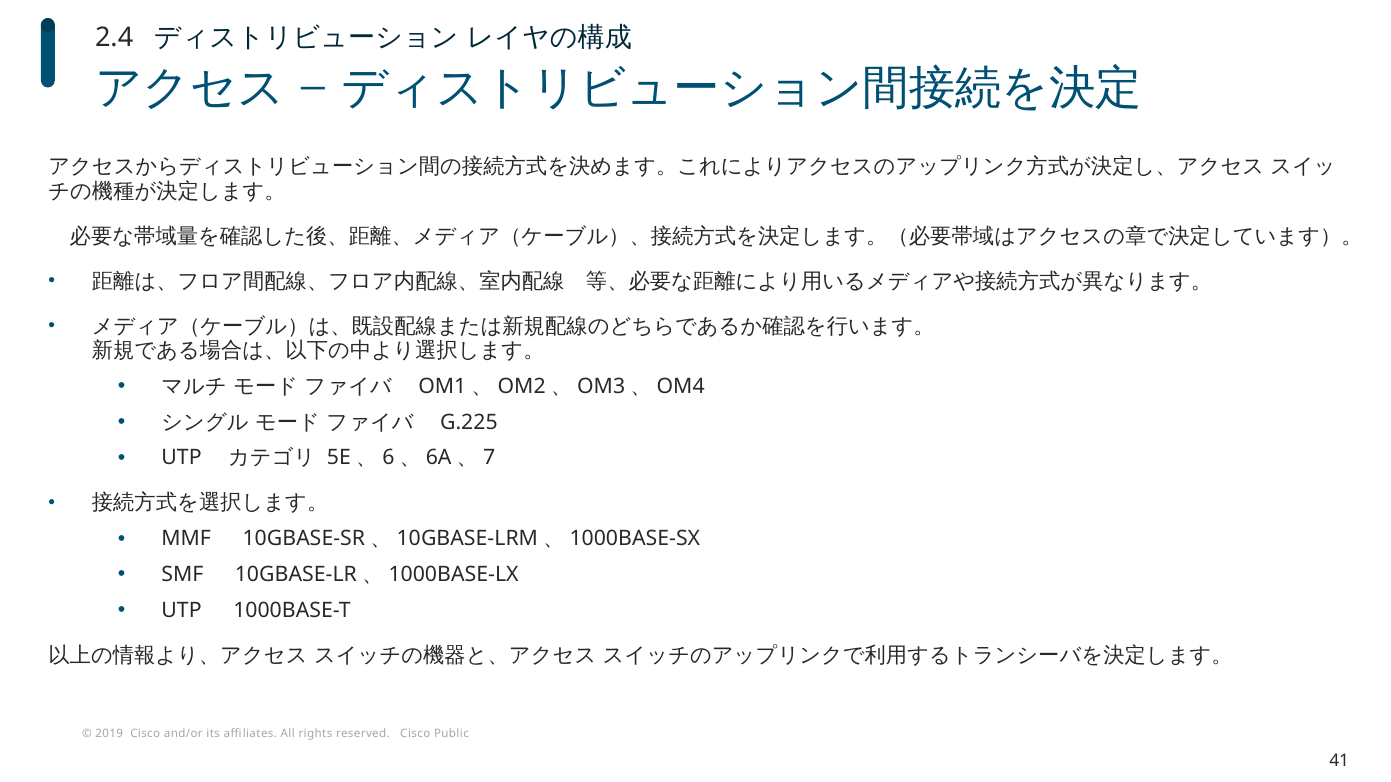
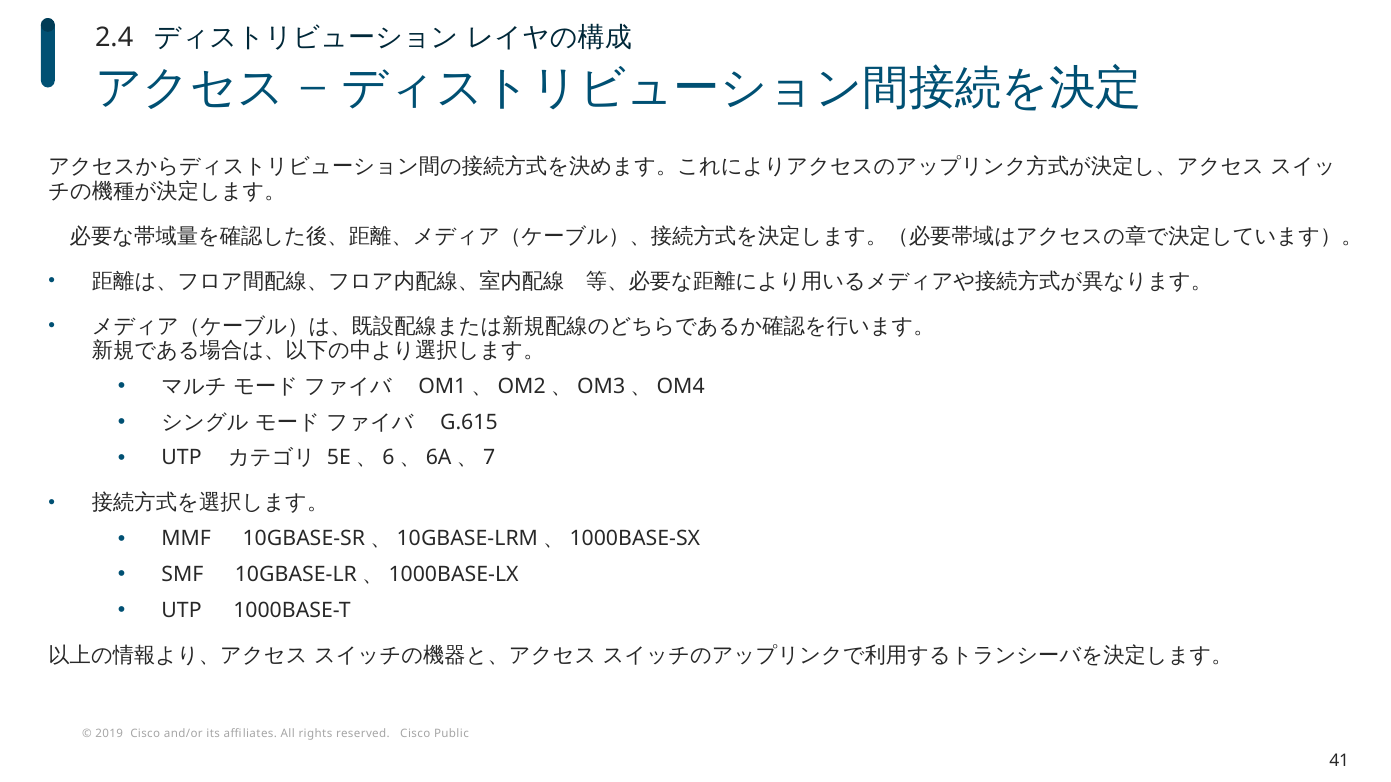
G.225: G.225 -> G.615 (469, 422)
